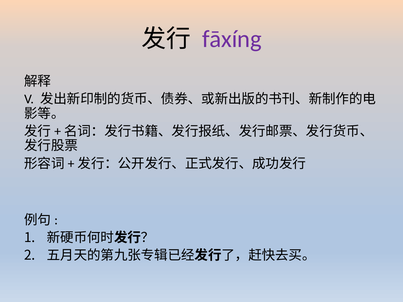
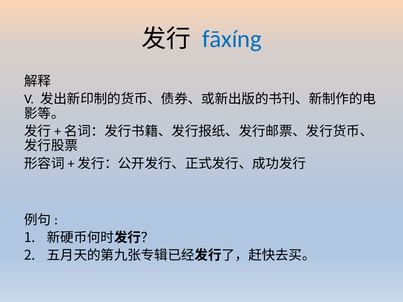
fāxíng colour: purple -> blue (232, 39)
